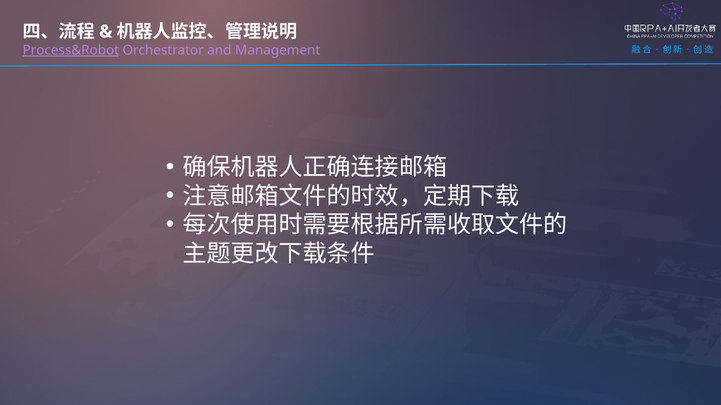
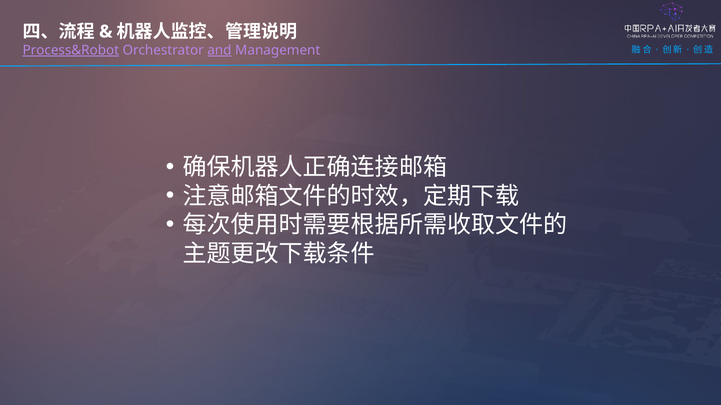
and underline: none -> present (219, 50)
